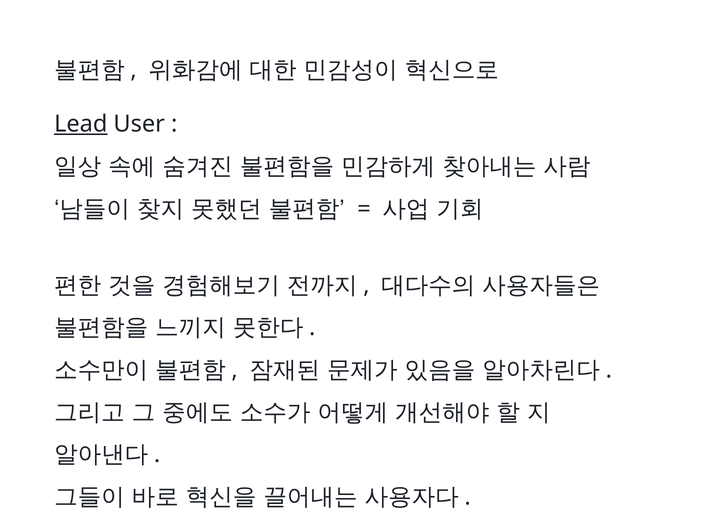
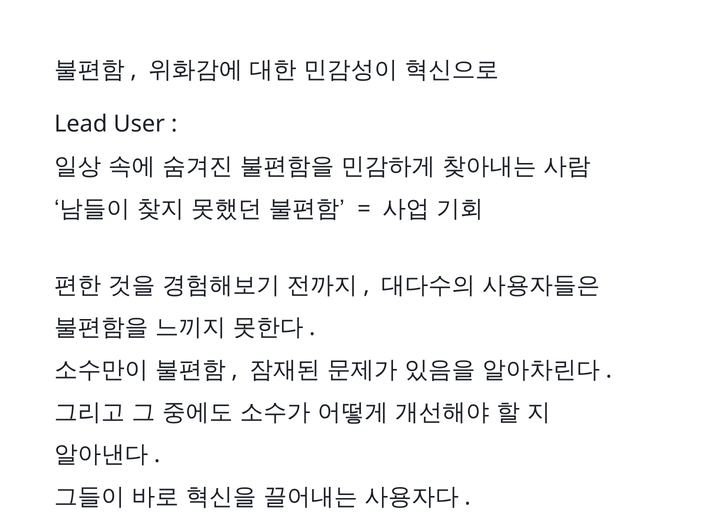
Lead underline: present -> none (81, 124)
